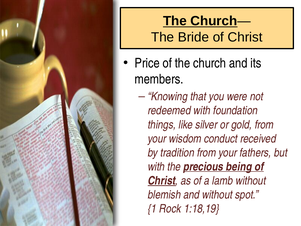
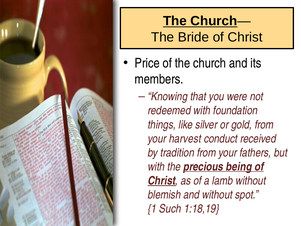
wisdom: wisdom -> harvest (185, 139)
Rock: Rock -> Such (170, 209)
